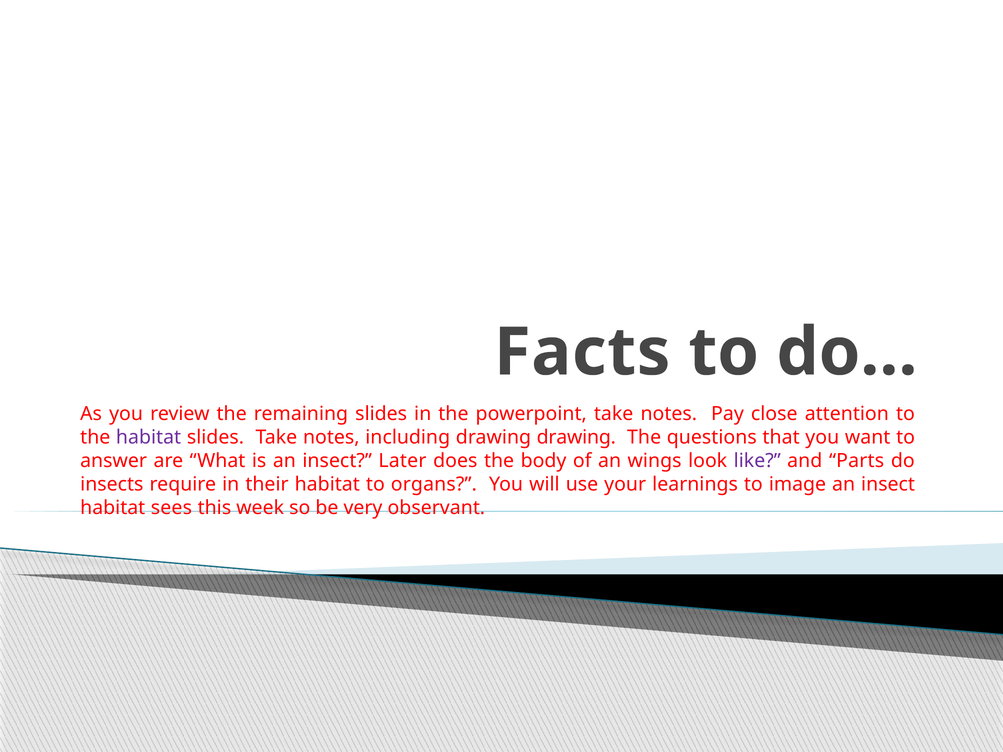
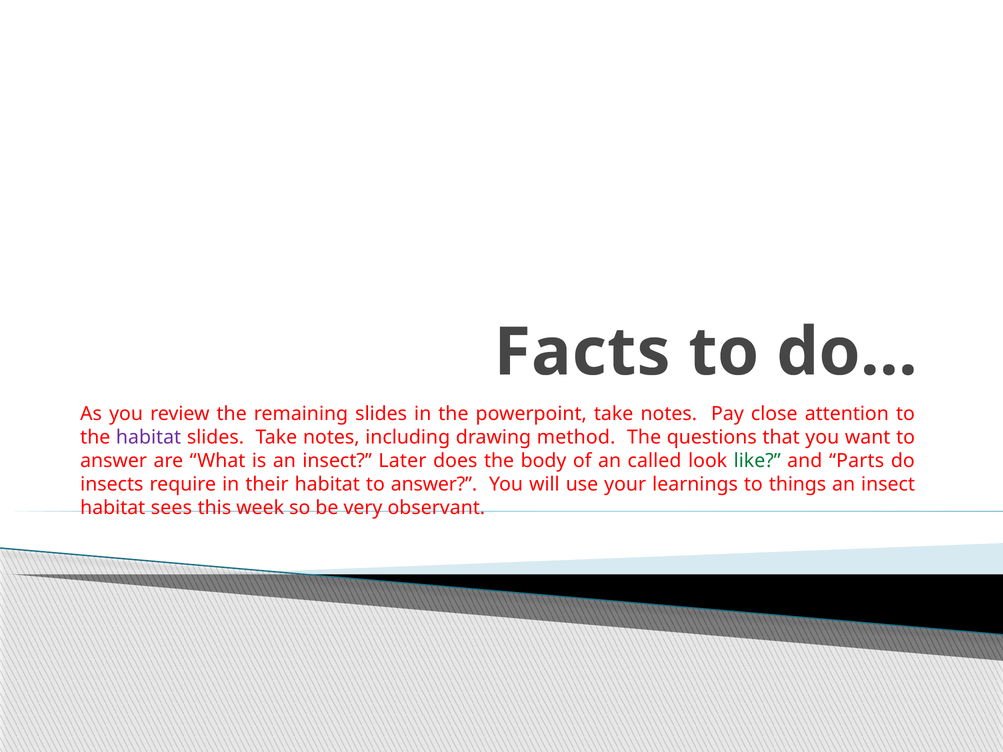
drawing drawing: drawing -> method (576, 438)
wings: wings -> called (655, 461)
like colour: purple -> green (757, 461)
habitat to organs: organs -> answer (434, 484)
image: image -> things (798, 484)
